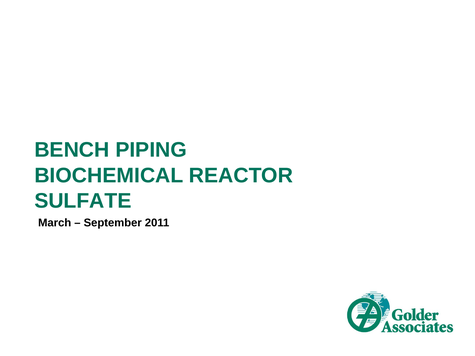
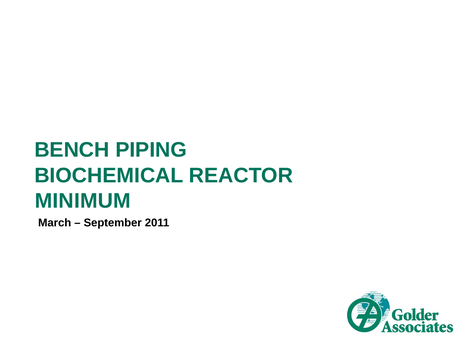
SULFATE: SULFATE -> MINIMUM (83, 201)
